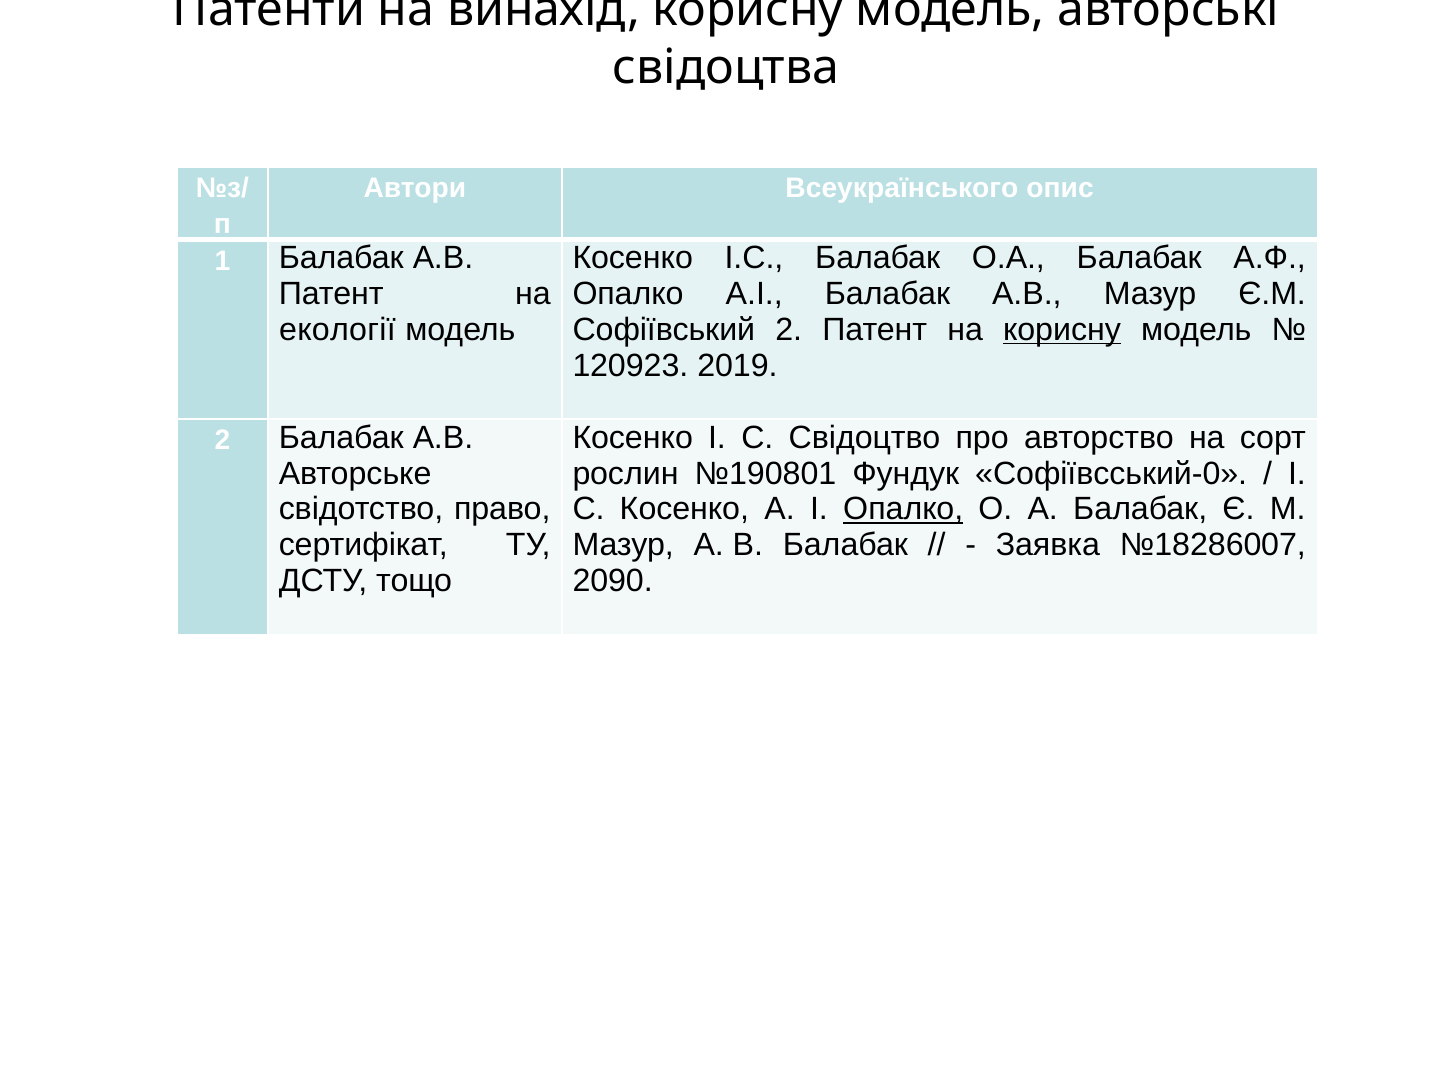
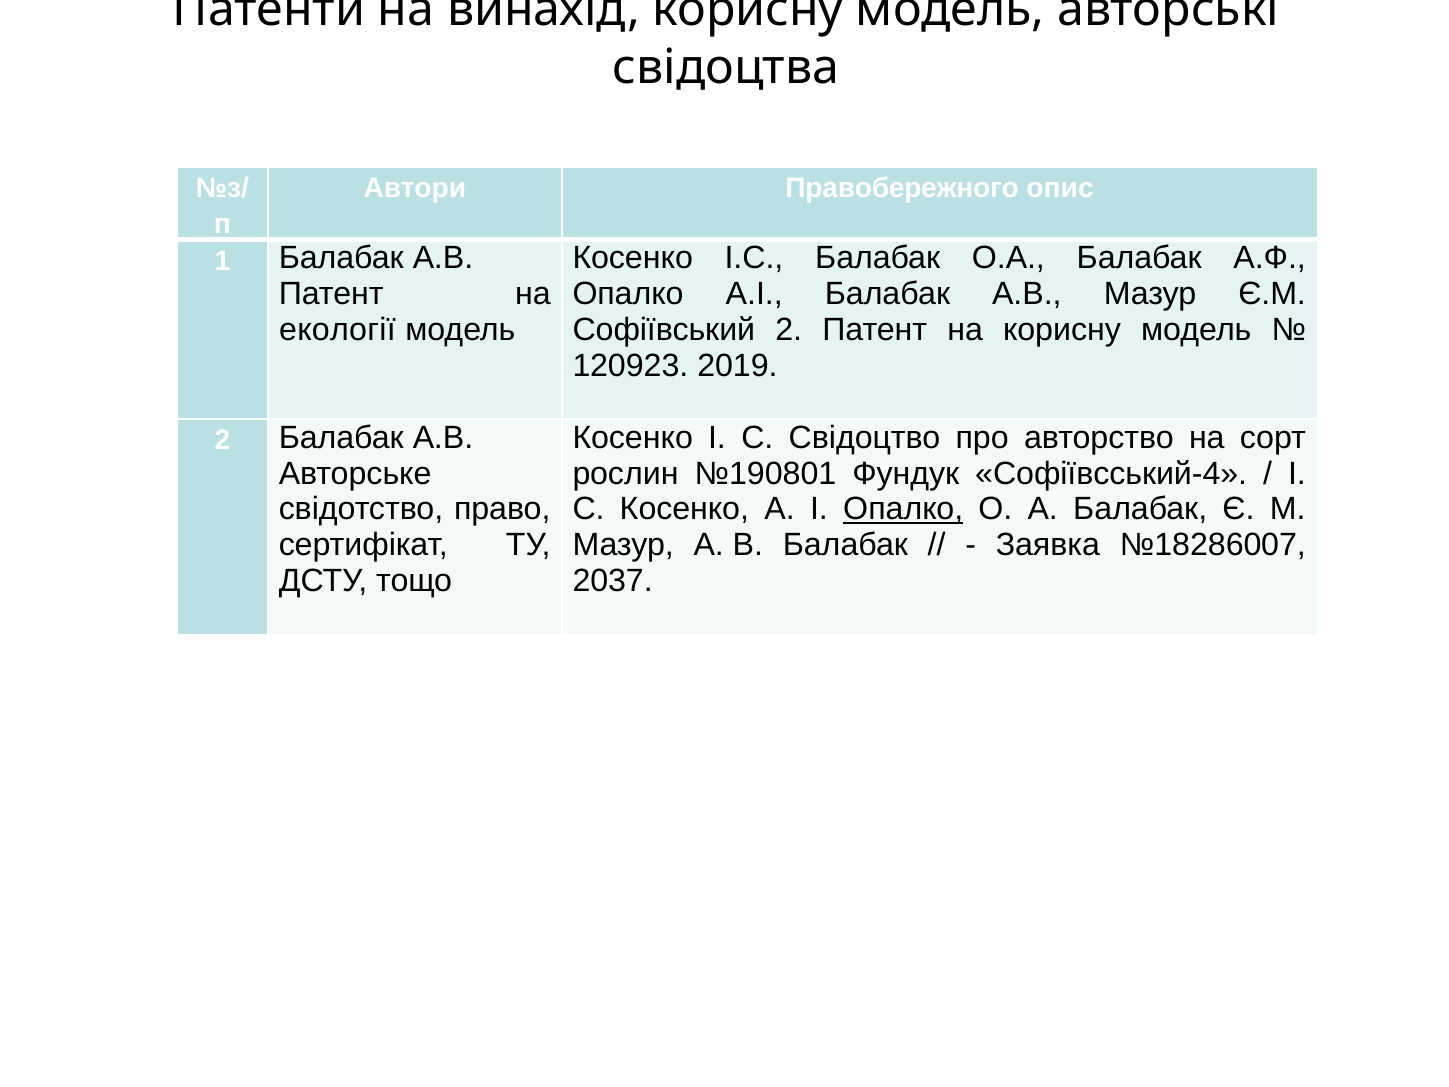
Всеукраїнського: Всеукраїнського -> Правобережного (902, 188)
корисну underline: present -> none (1062, 330)
Софіївсський-0: Софіївсський-0 -> Софіївсський-4 (1111, 473)
2090: 2090 -> 2037 (613, 581)
